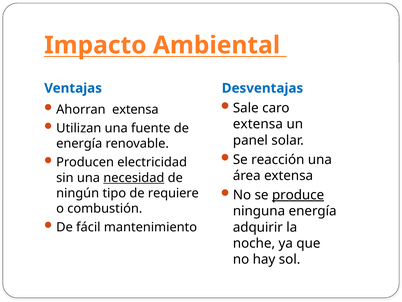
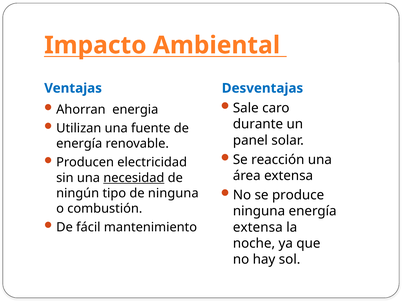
Ahorran extensa: extensa -> energia (135, 109)
extensa: extensa -> durante (258, 124)
produce underline: present -> none (298, 195)
de requiere: requiere -> ninguna (173, 193)
adquirir: adquirir -> extensa (258, 227)
